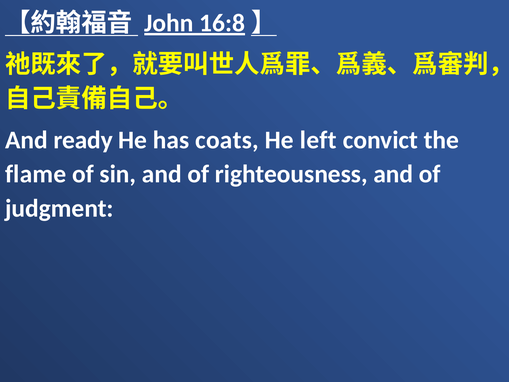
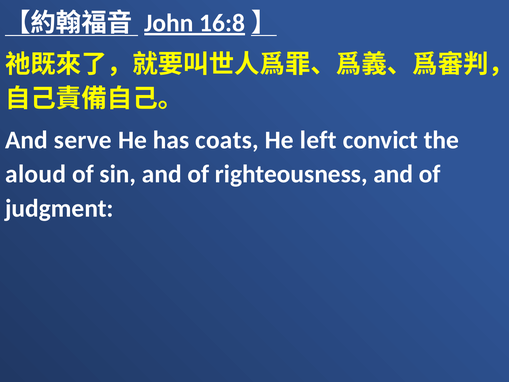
ready: ready -> serve (83, 140)
flame: flame -> aloud (36, 174)
